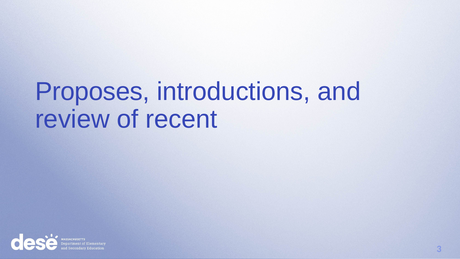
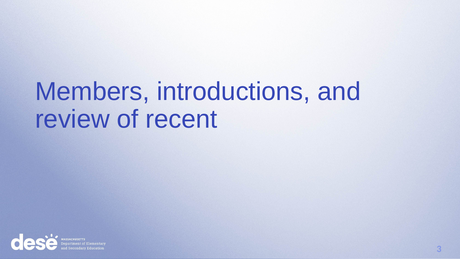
Proposes: Proposes -> Members (92, 91)
